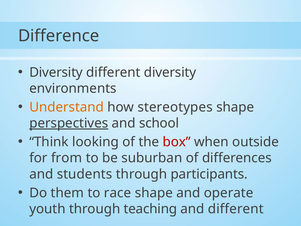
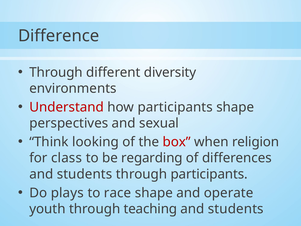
Diversity: Diversity -> Through (56, 72)
Understand colour: orange -> red (67, 107)
how stereotypes: stereotypes -> participants (175, 107)
perspectives underline: present -> none (69, 123)
school: school -> sexual (159, 123)
outside: outside -> religion (256, 142)
from: from -> class (67, 158)
suburban: suburban -> regarding (152, 158)
them: them -> plays (67, 193)
different: different -> students (236, 209)
